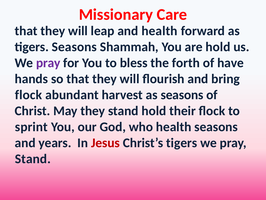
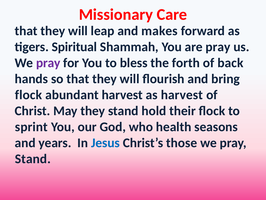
and health: health -> makes (160, 31)
tigers Seasons: Seasons -> Spiritual (74, 47)
are hold: hold -> pray (218, 47)
have: have -> back (230, 63)
as seasons: seasons -> harvest (182, 95)
Jesus colour: red -> blue (105, 142)
Christ’s tigers: tigers -> those (182, 142)
